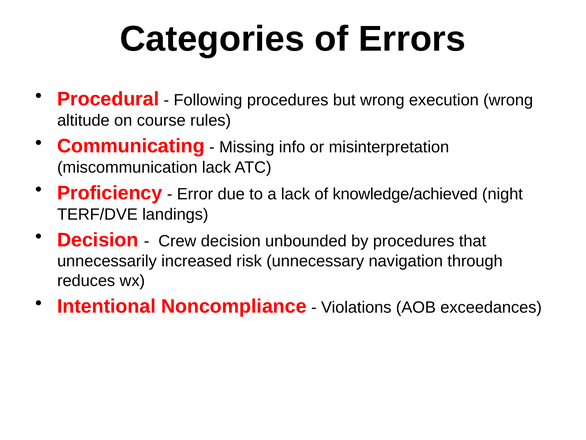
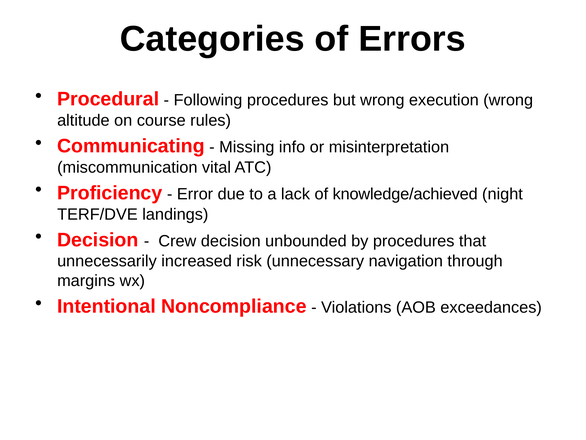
miscommunication lack: lack -> vital (216, 167)
reduces: reduces -> margins (86, 280)
